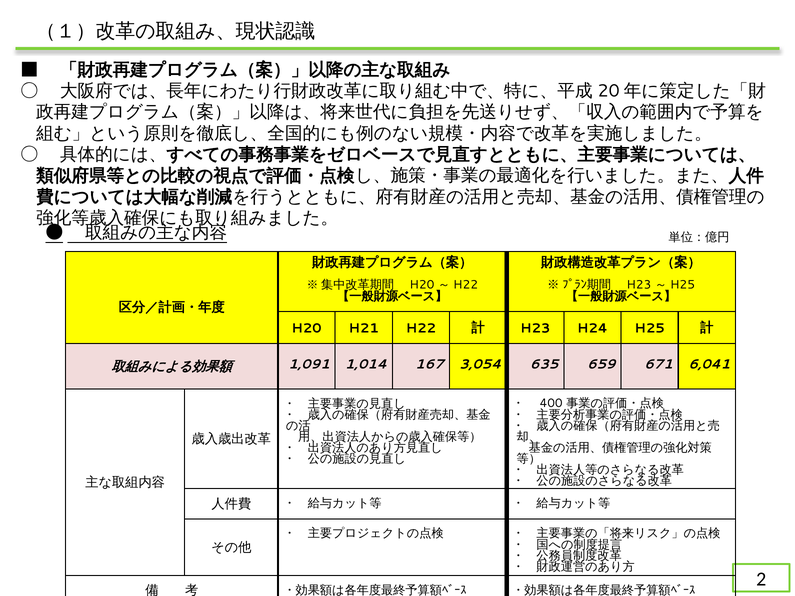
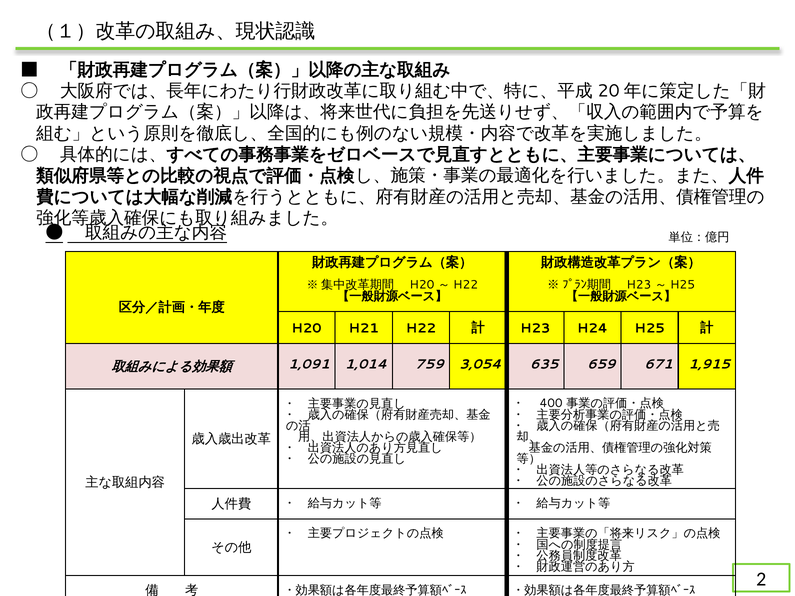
167: 167 -> 759 (430, 364)
6,041: 6,041 -> 1,915 (709, 364)
